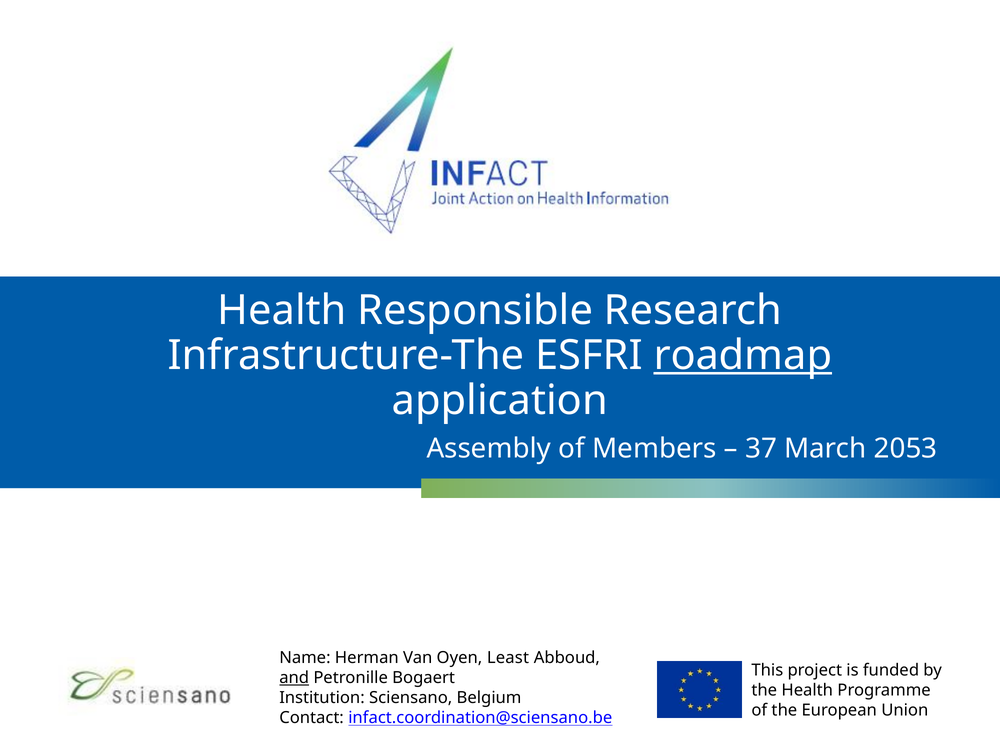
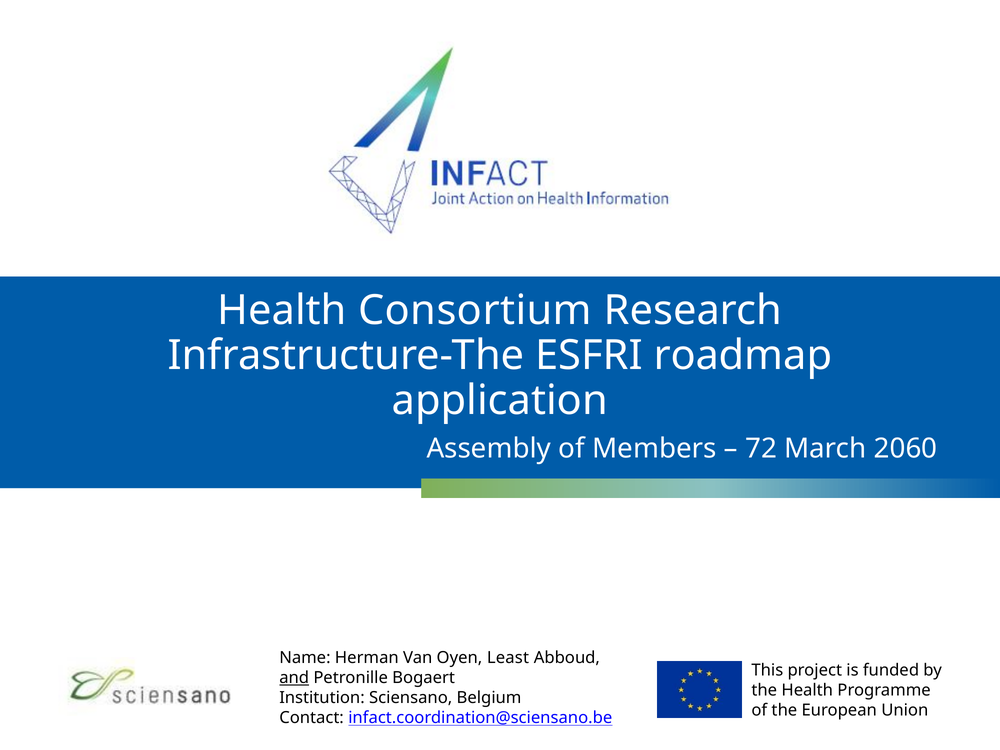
Responsible: Responsible -> Consortium (475, 310)
roadmap underline: present -> none (743, 355)
37: 37 -> 72 (761, 449)
2053: 2053 -> 2060 (906, 449)
